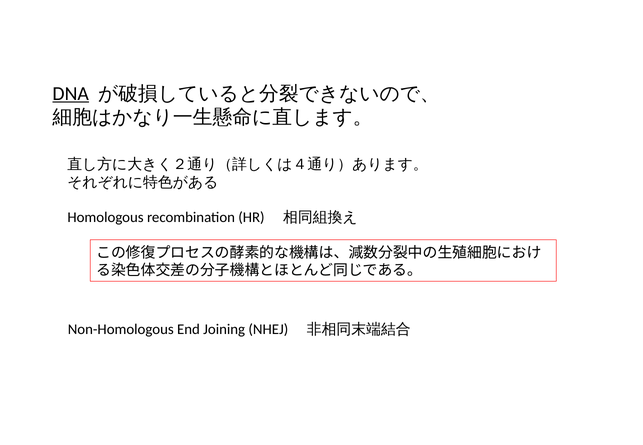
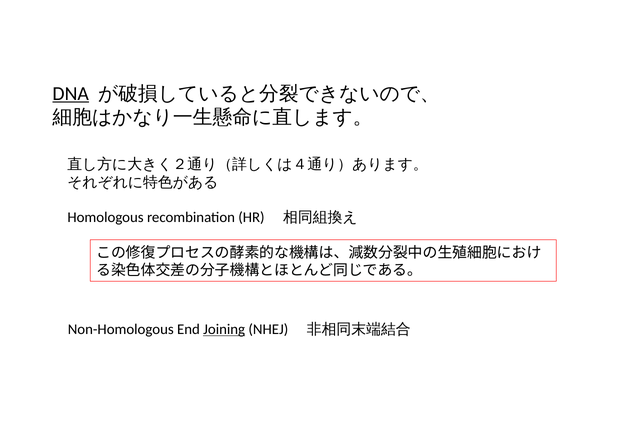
Joining underline: none -> present (224, 330)
